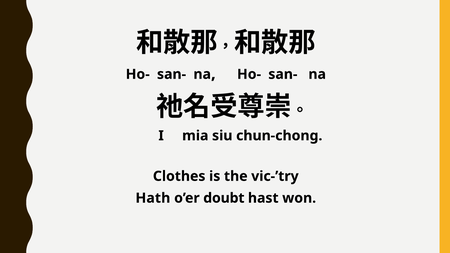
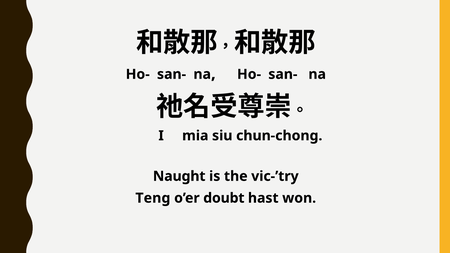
Clothes: Clothes -> Naught (179, 176)
Hath: Hath -> Teng (153, 198)
